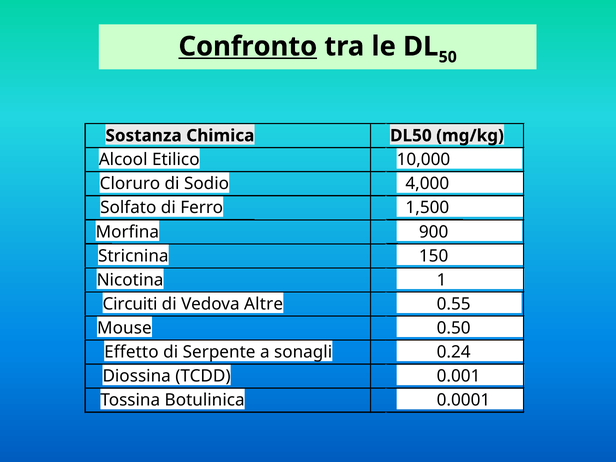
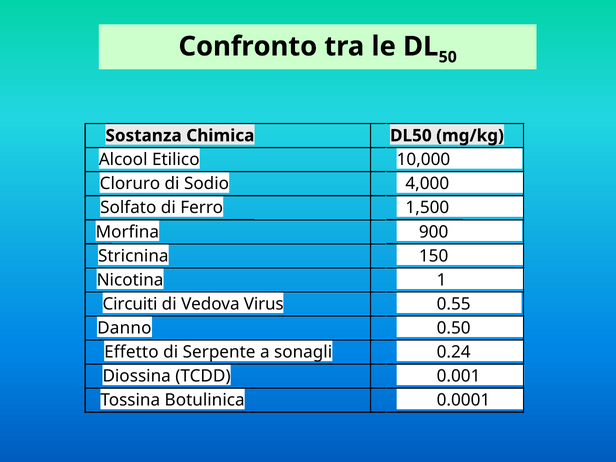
Confronto underline: present -> none (248, 46)
Altre: Altre -> Virus (264, 304)
Mouse: Mouse -> Danno (124, 328)
